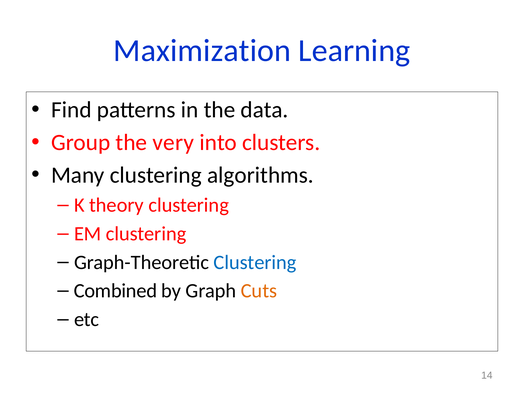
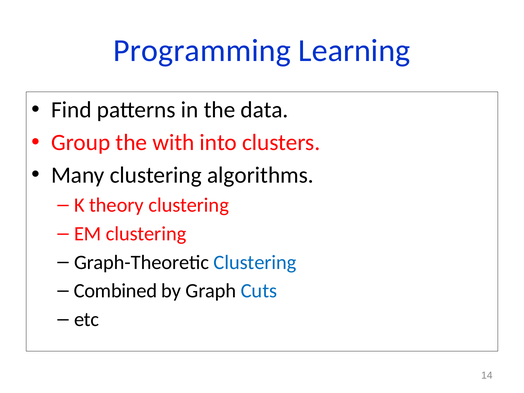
Maximization: Maximization -> Programming (202, 51)
very: very -> with (173, 143)
Cuts colour: orange -> blue (259, 291)
